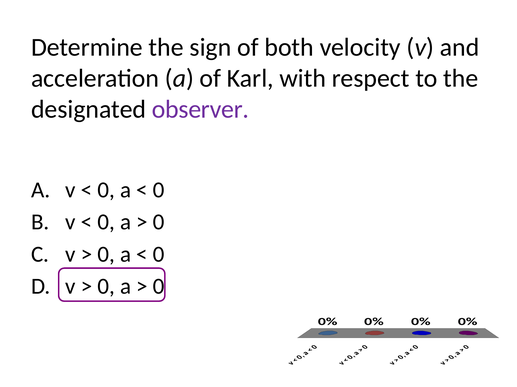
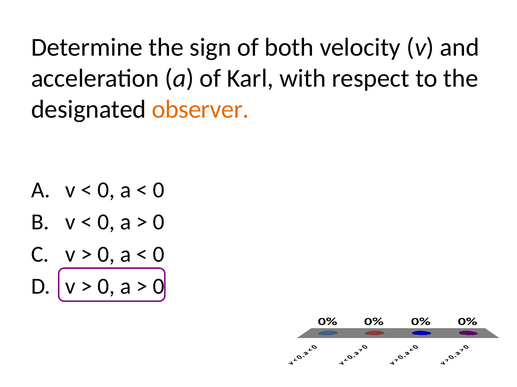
observer colour: purple -> orange (200, 110)
